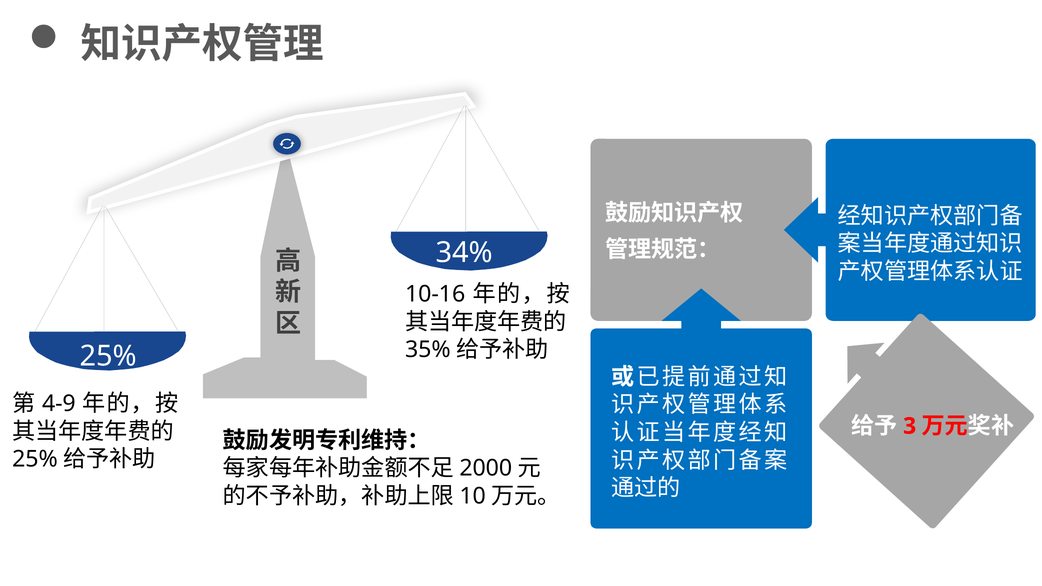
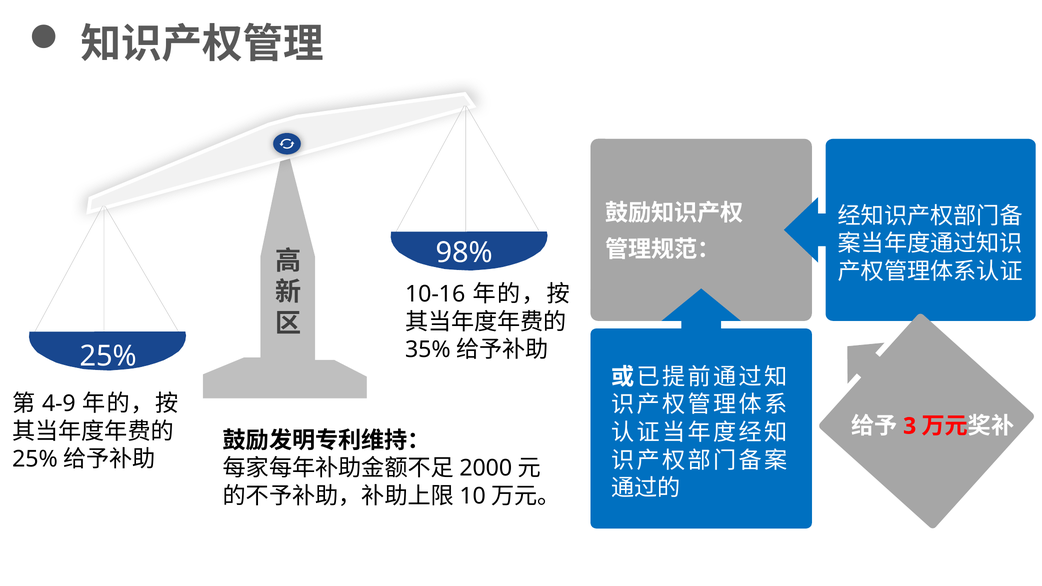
34%: 34% -> 98% (464, 253)
